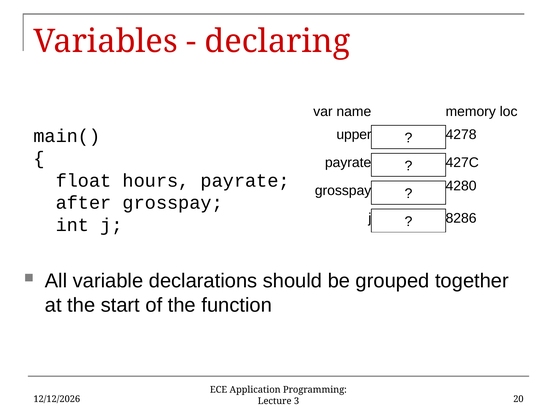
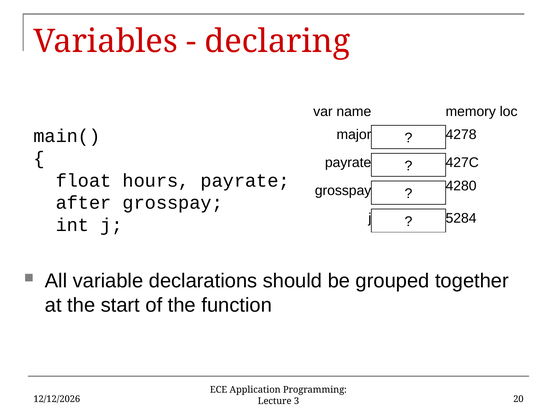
upper: upper -> major (354, 135)
8286: 8286 -> 5284 (461, 218)
